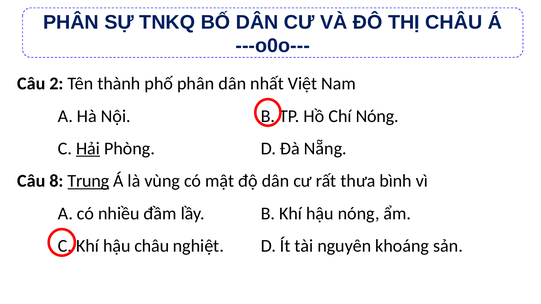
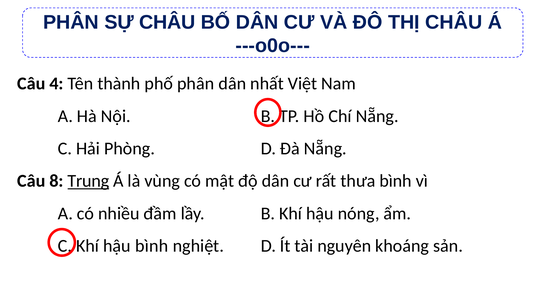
SỰ TNKQ: TNKQ -> CHÂU (167, 22)
2: 2 -> 4 (56, 84)
Chí Nóng: Nóng -> Nẵng (377, 116)
Hải underline: present -> none (88, 149)
hậu châu: châu -> bình (152, 246)
